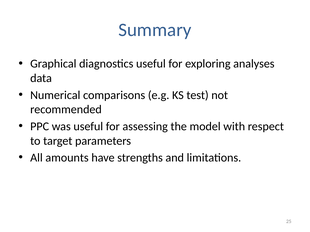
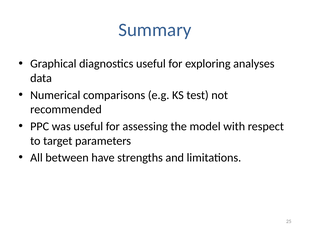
amounts: amounts -> between (67, 158)
